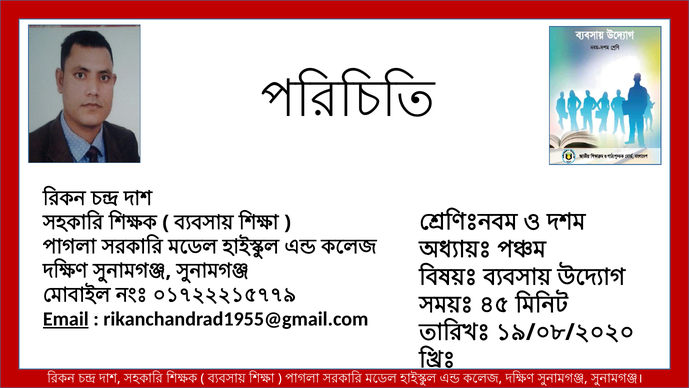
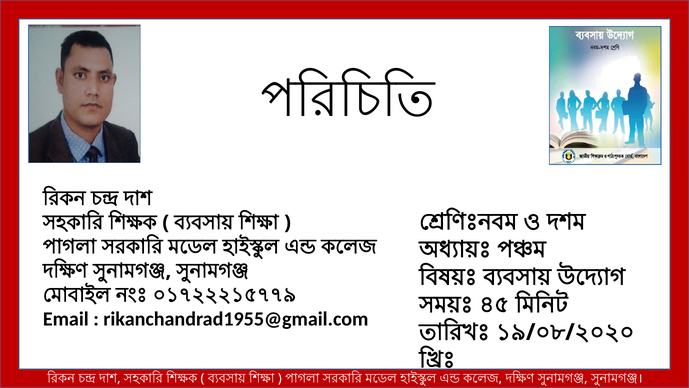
Email underline: present -> none (66, 319)
